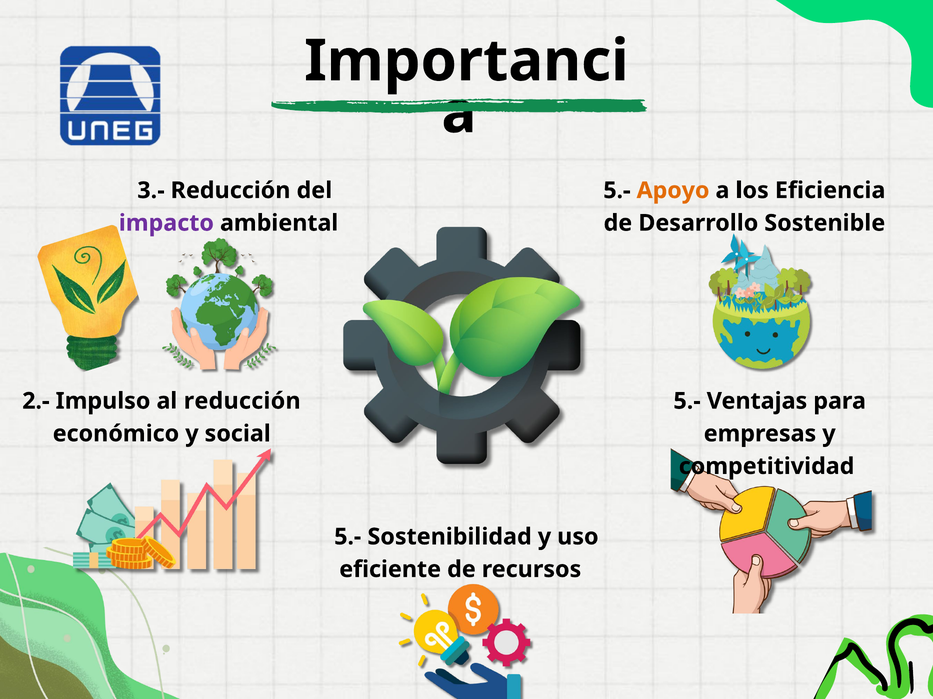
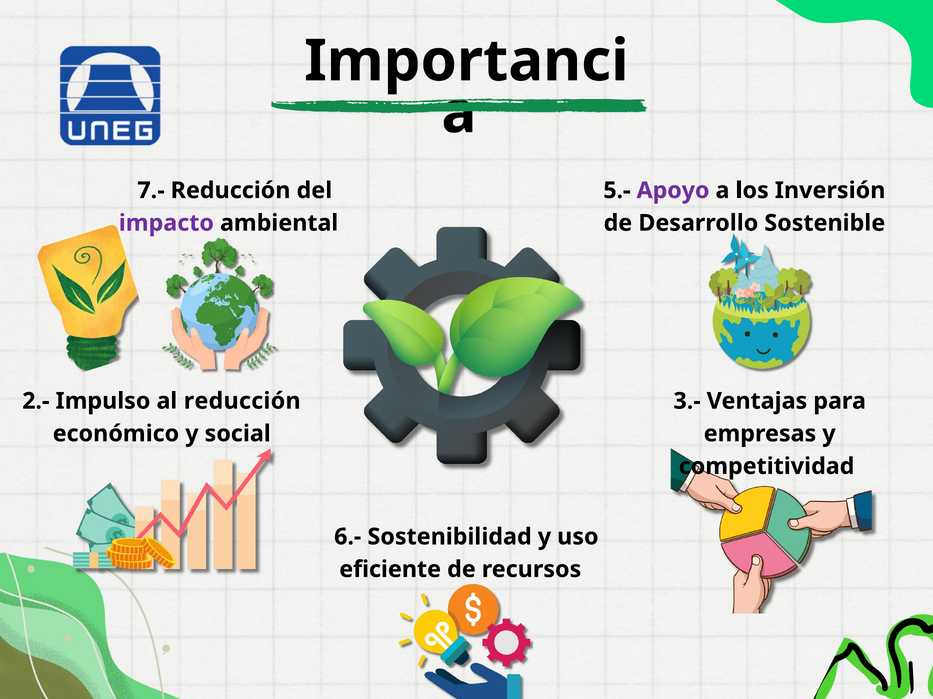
3.-: 3.- -> 7.- (151, 191)
Apoyo colour: orange -> purple (673, 191)
Eficiencia: Eficiencia -> Inversión (830, 191)
5.-: 5.- -> 3.- (687, 401)
5.-: 5.- -> 6.- (348, 537)
